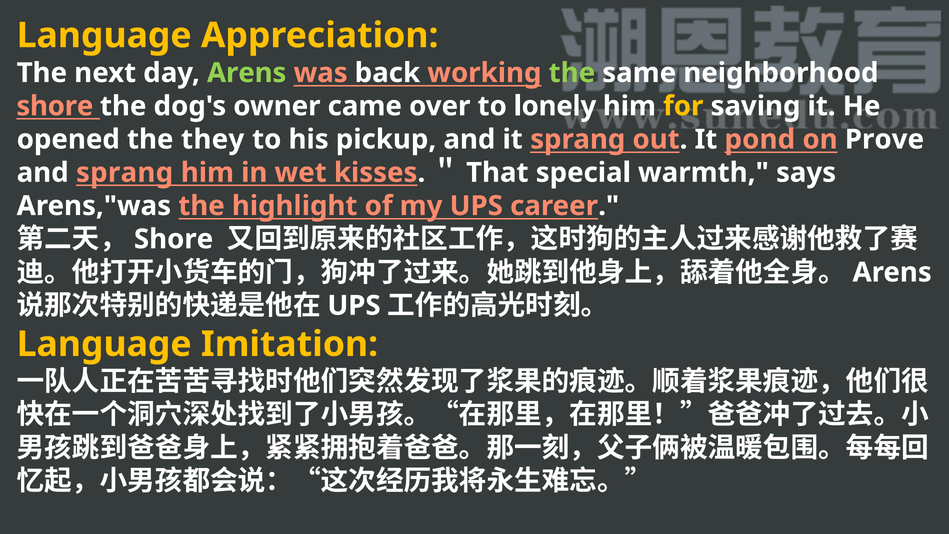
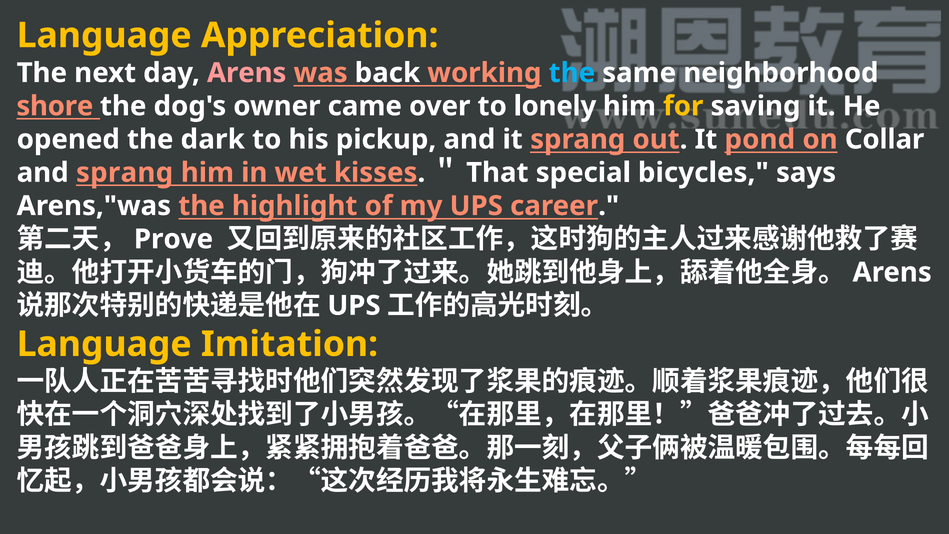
Arens colour: light green -> pink (247, 73)
the colour: light green -> light blue (572, 73)
they: they -> dark (213, 139)
Prove: Prove -> Collar (885, 139)
warmth: warmth -> bicycles (703, 173)
Shore: Shore -> Prove (173, 239)
